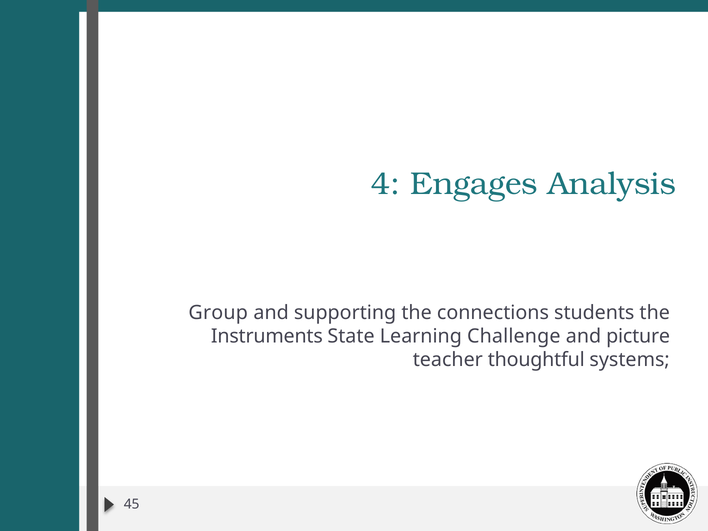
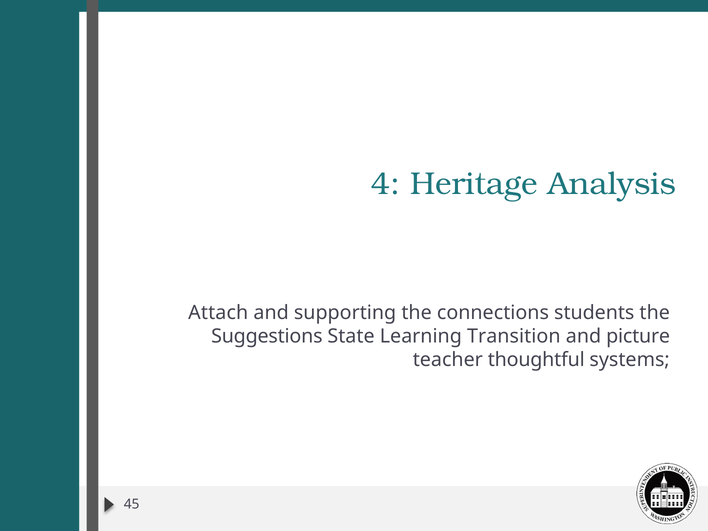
Engages: Engages -> Heritage (474, 184)
Group: Group -> Attach (218, 313)
Instruments: Instruments -> Suggestions (267, 336)
Challenge: Challenge -> Transition (514, 336)
